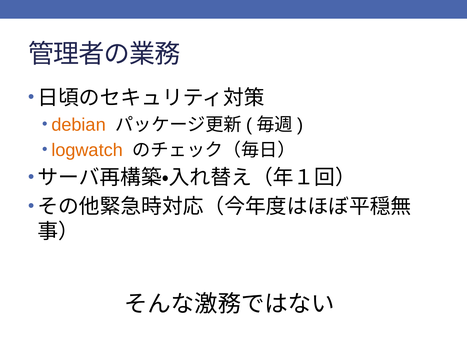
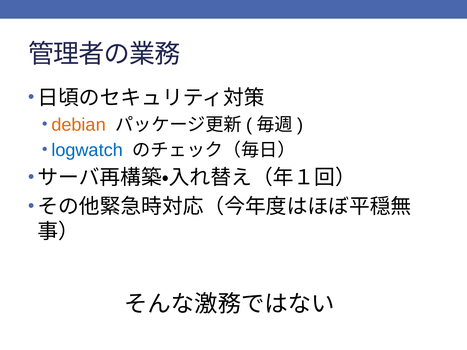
logwatch colour: orange -> blue (87, 150)
